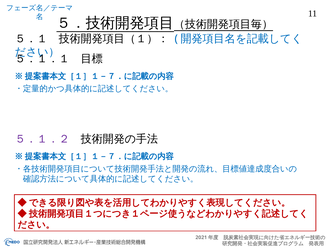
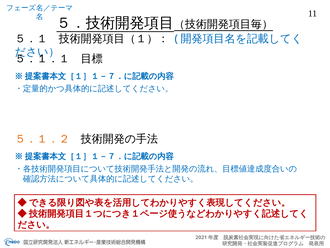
５．１．２ colour: purple -> orange (42, 139)
